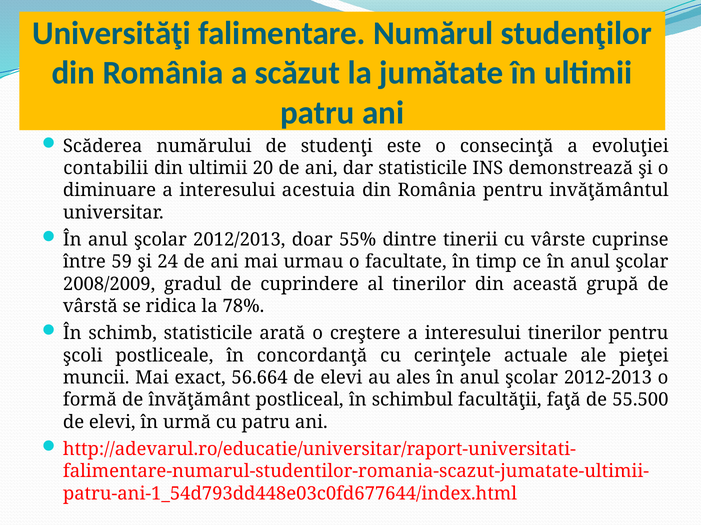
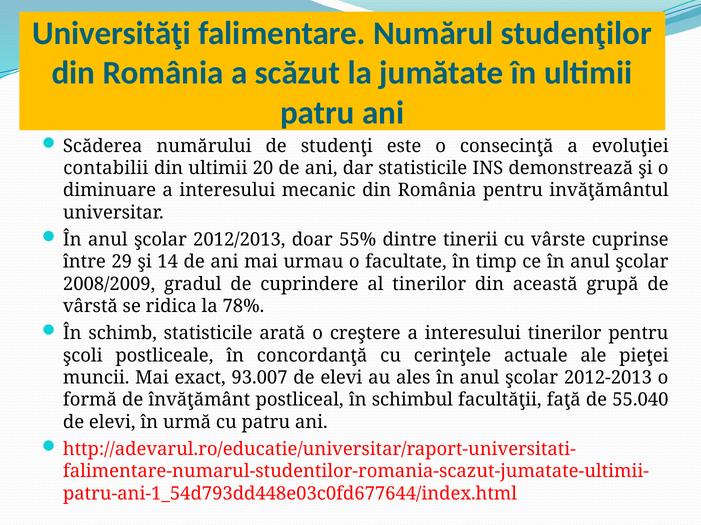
acestuia: acestuia -> mecanic (319, 191)
59: 59 -> 29 (122, 262)
24: 24 -> 14 (168, 262)
56.664: 56.664 -> 93.007 (260, 378)
55.500: 55.500 -> 55.040 (640, 400)
